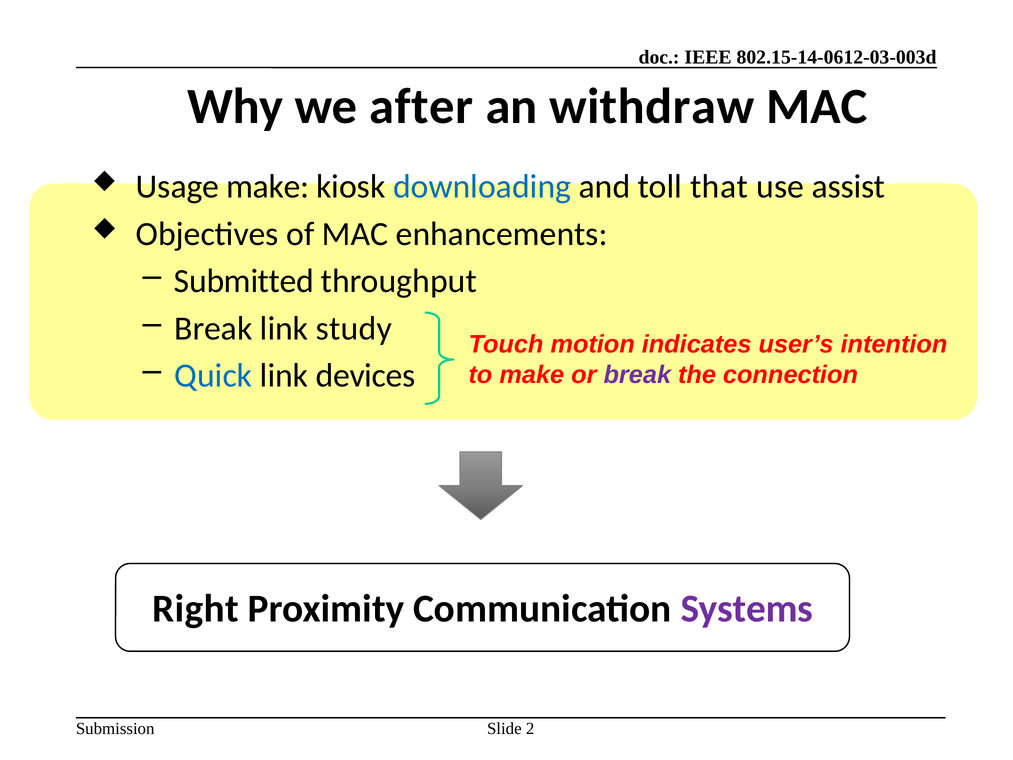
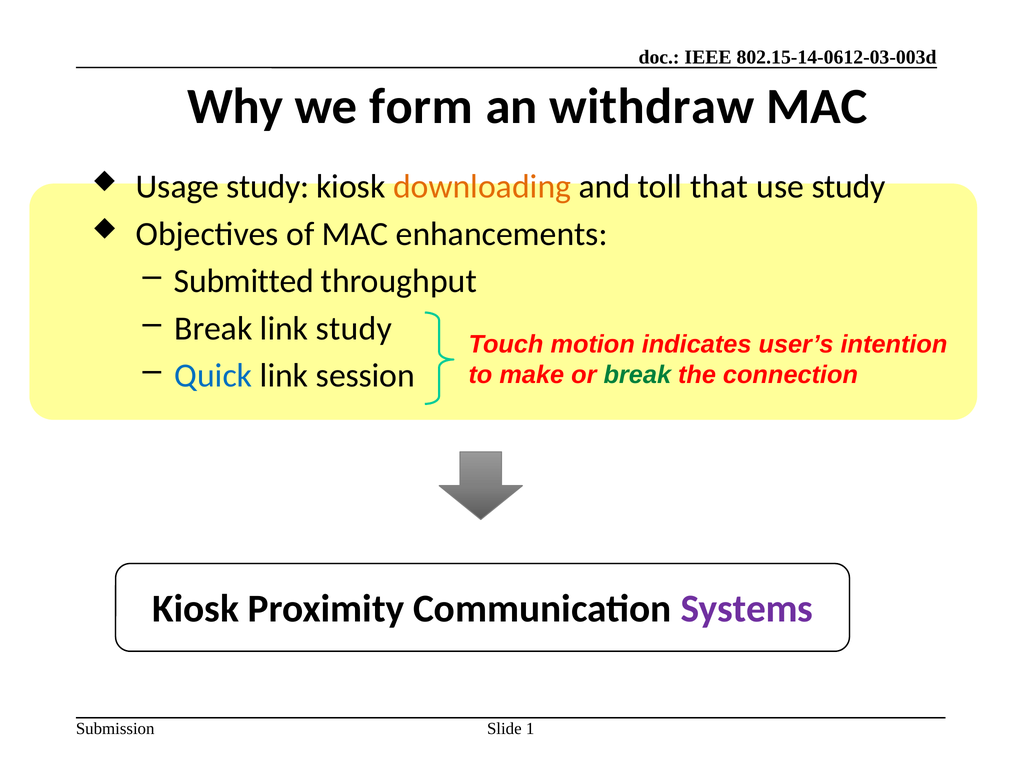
after: after -> form (421, 107)
Usage make: make -> study (268, 187)
downloading colour: blue -> orange (482, 187)
use assist: assist -> study (849, 187)
devices: devices -> session (365, 376)
break colour: purple -> green (637, 375)
Right: Right -> Kiosk (196, 609)
2: 2 -> 1 (530, 729)
